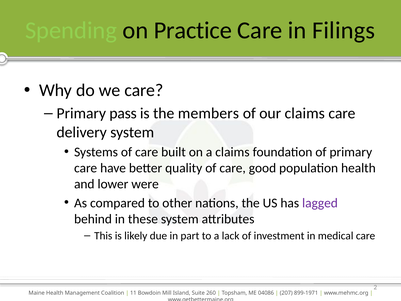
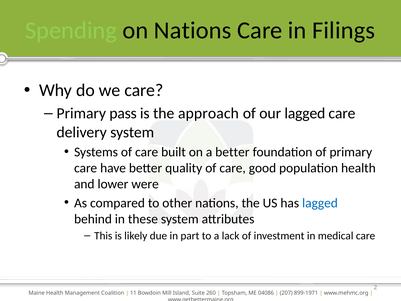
on Practice: Practice -> Nations (193, 30)
members: members -> approach (208, 113)
our claims: claims -> lagged (305, 113)
a claims: claims -> better (232, 152)
lagged colour: purple -> blue (320, 203)
